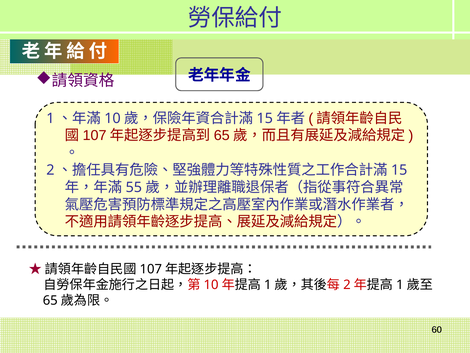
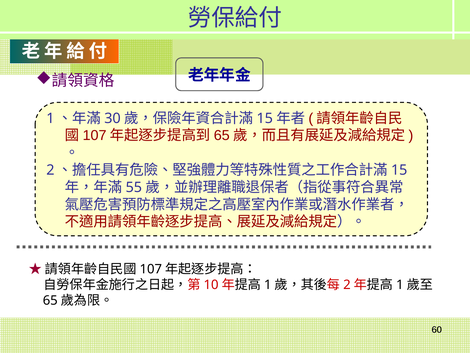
10: 10 -> 30 (113, 118)
